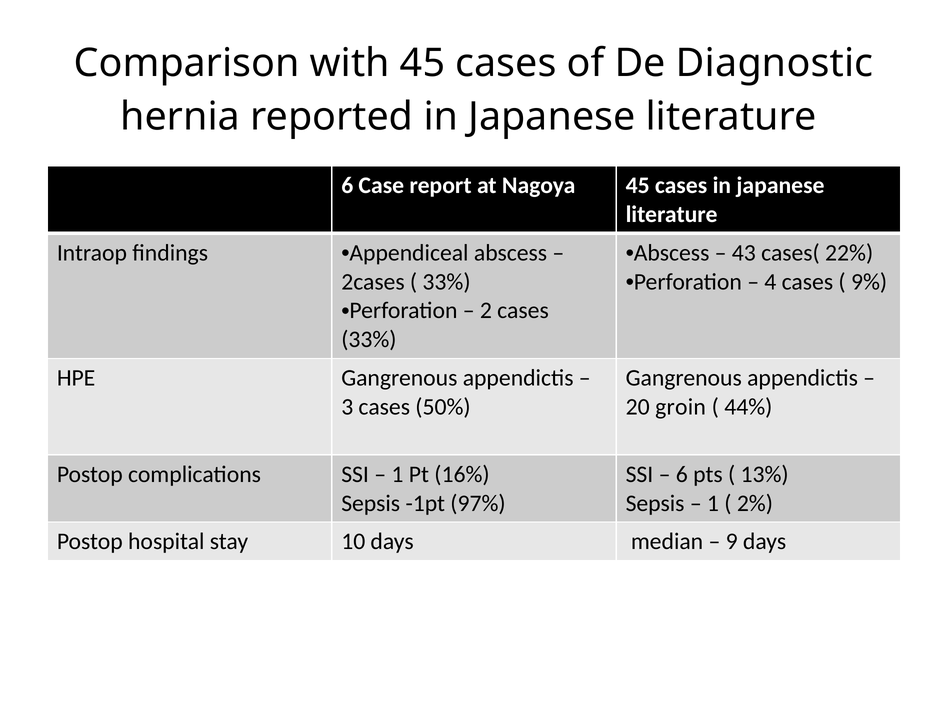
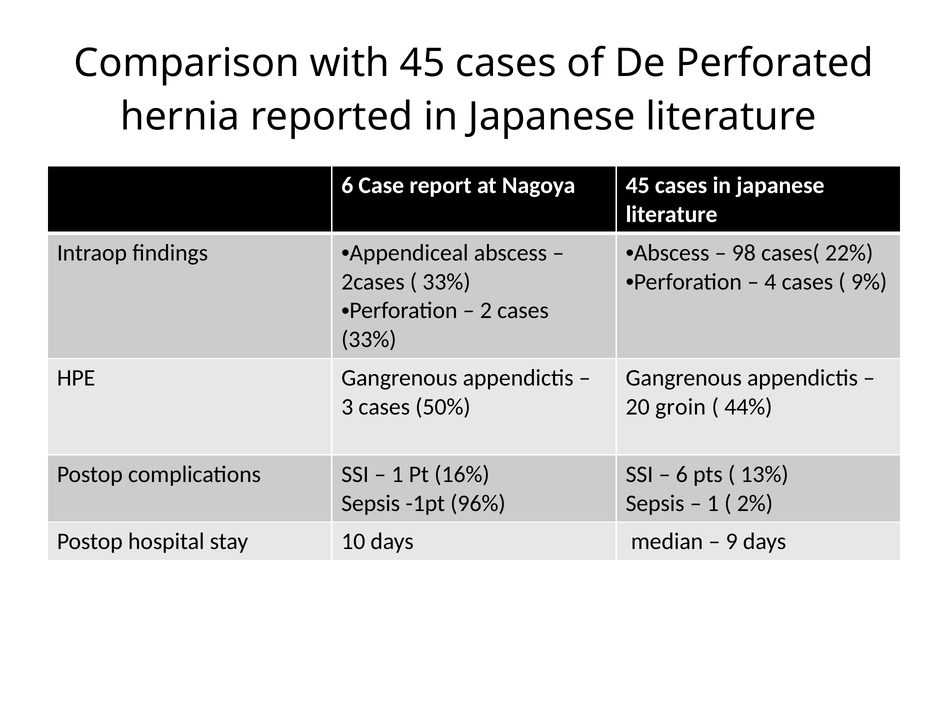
Diagnostic: Diagnostic -> Perforated (775, 63)
43: 43 -> 98 (744, 253)
97%: 97% -> 96% (478, 503)
